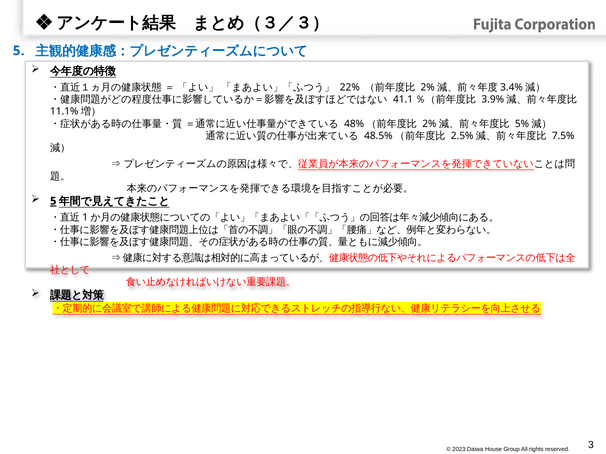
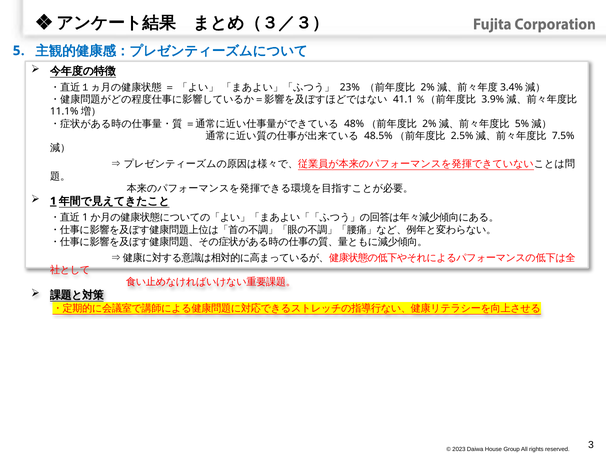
22%: 22% -> 23% (350, 88)
5: 5 -> 1 (53, 201)
